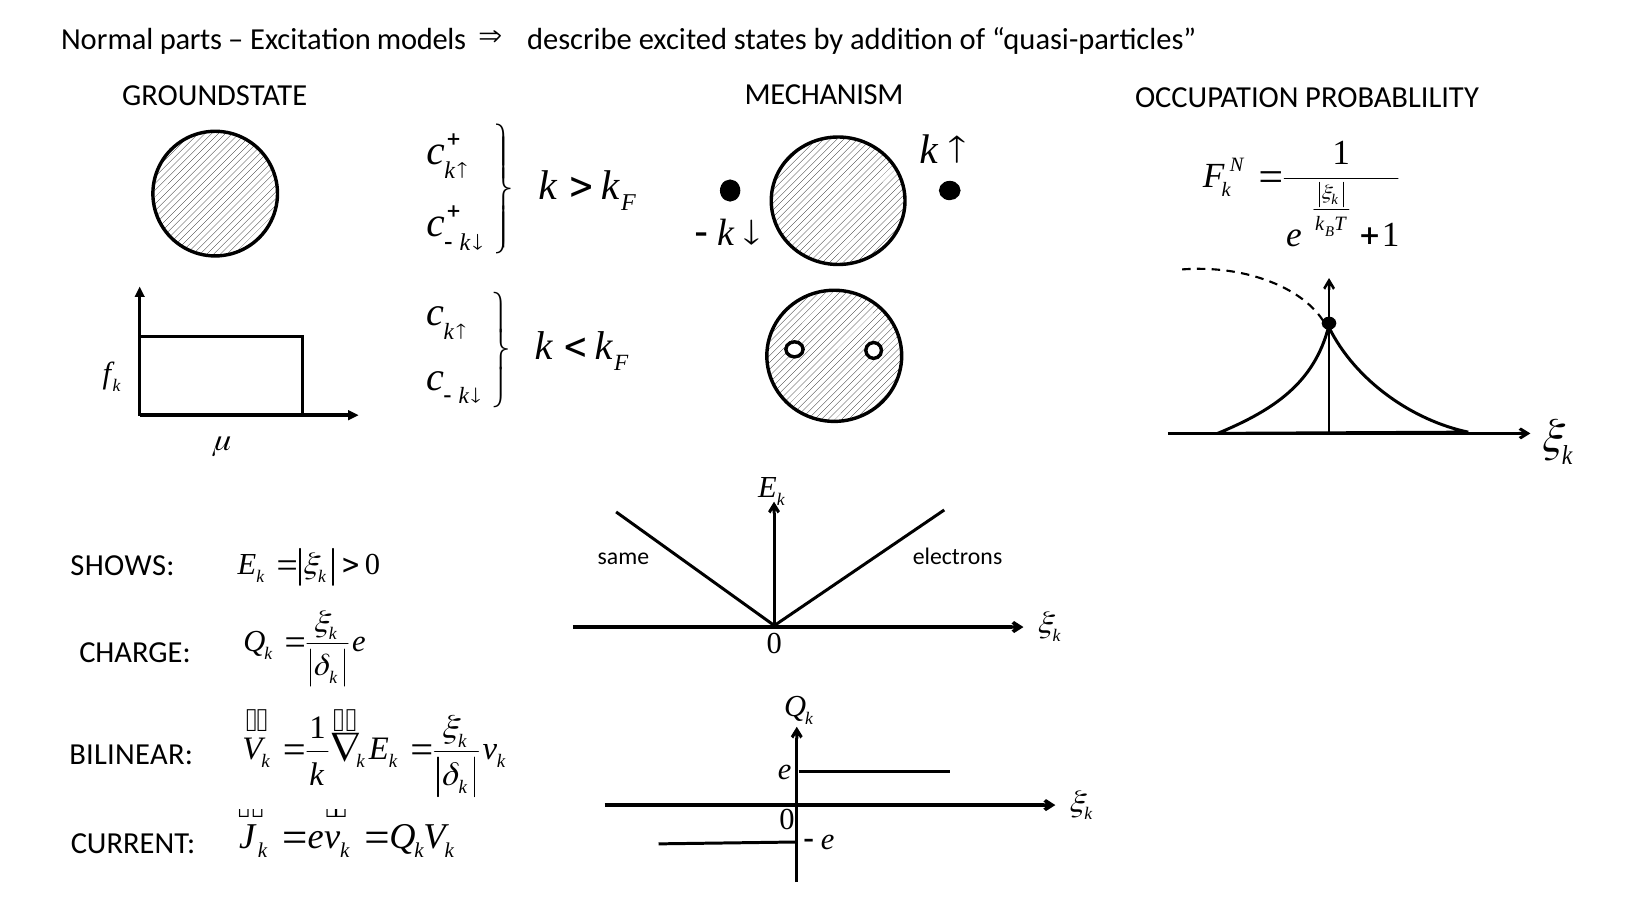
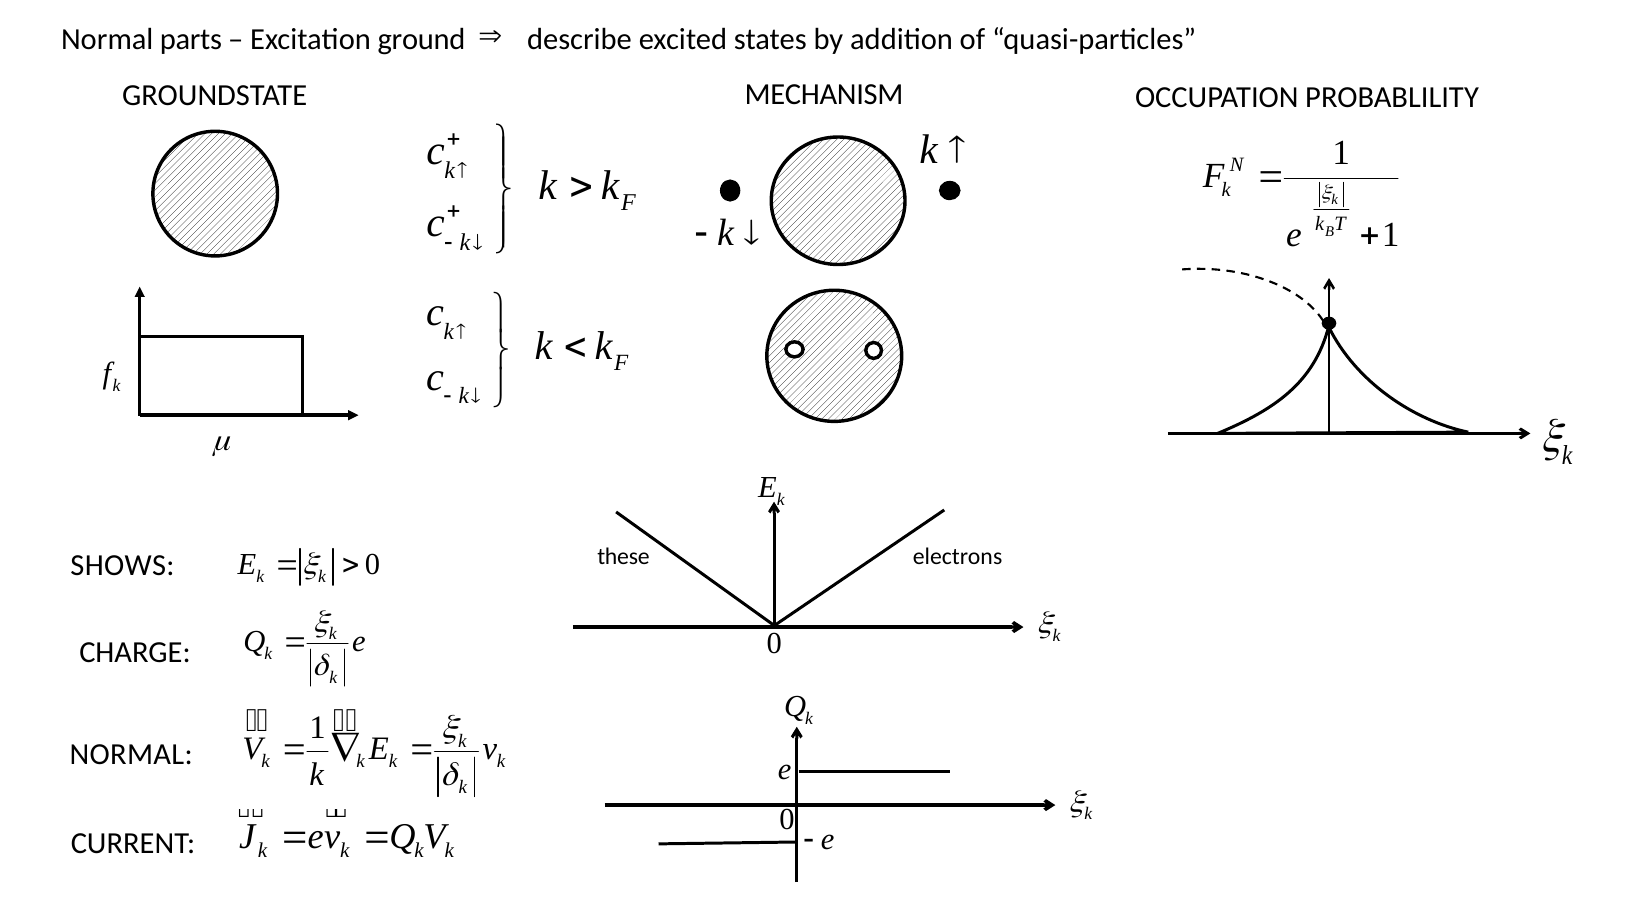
models: models -> ground (421, 40)
same: same -> these (623, 557)
BILINEAR: BILINEAR -> NORMAL (131, 755)
